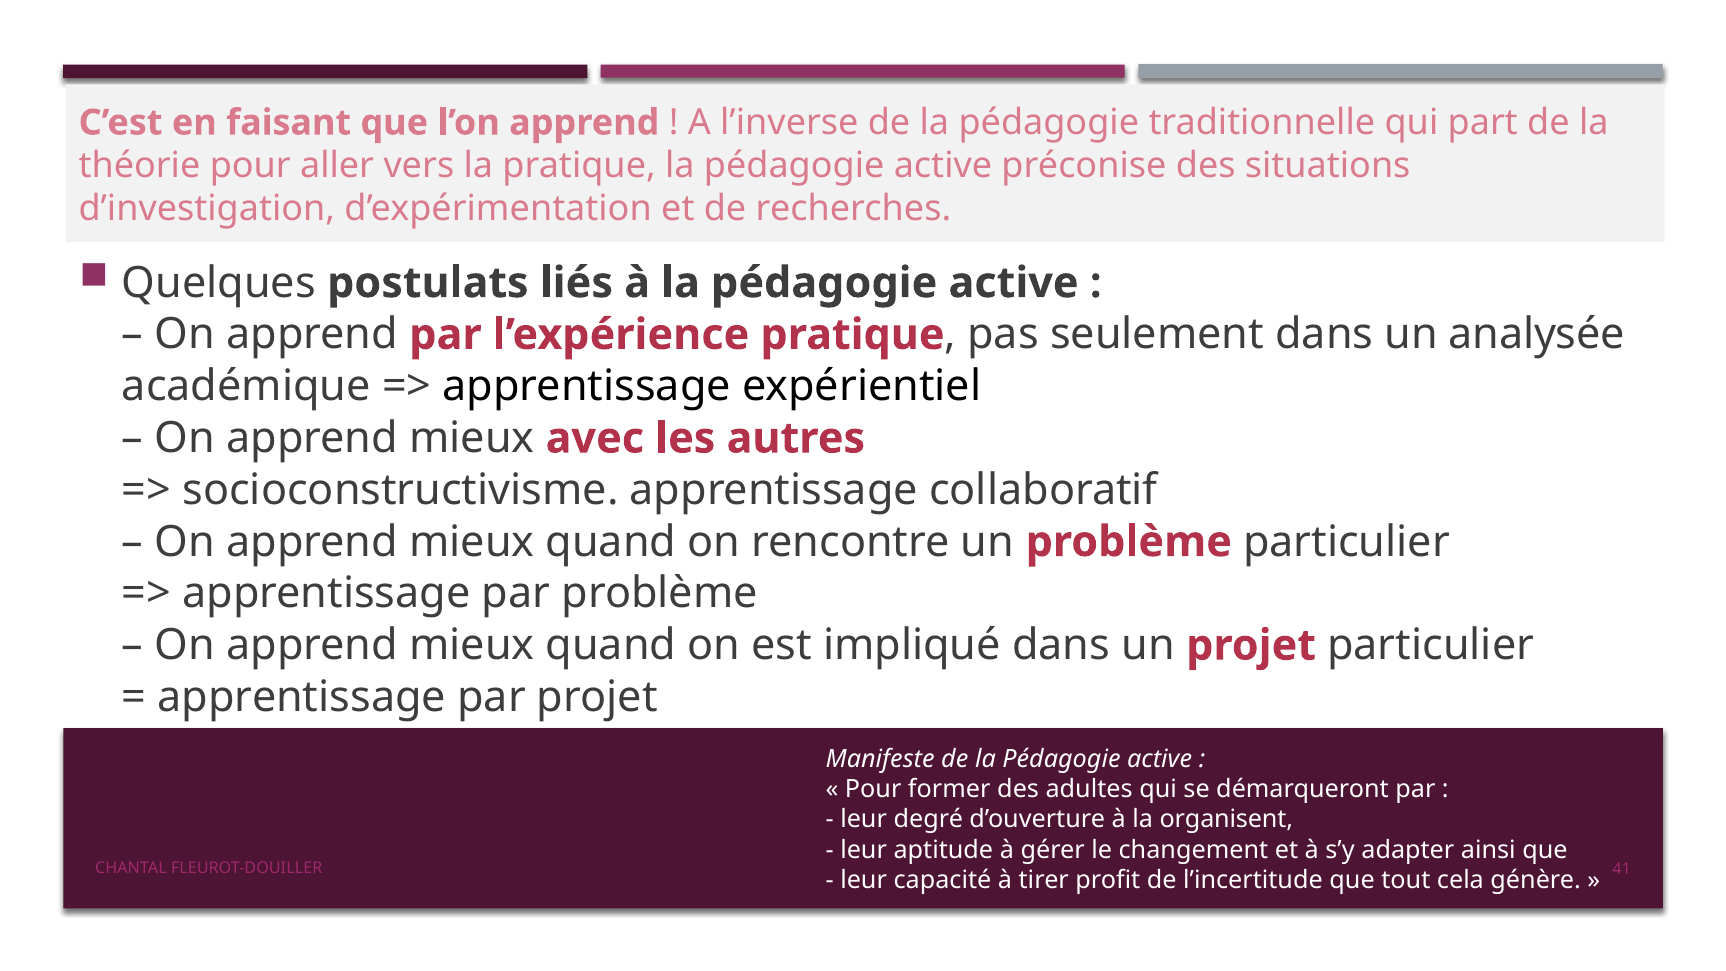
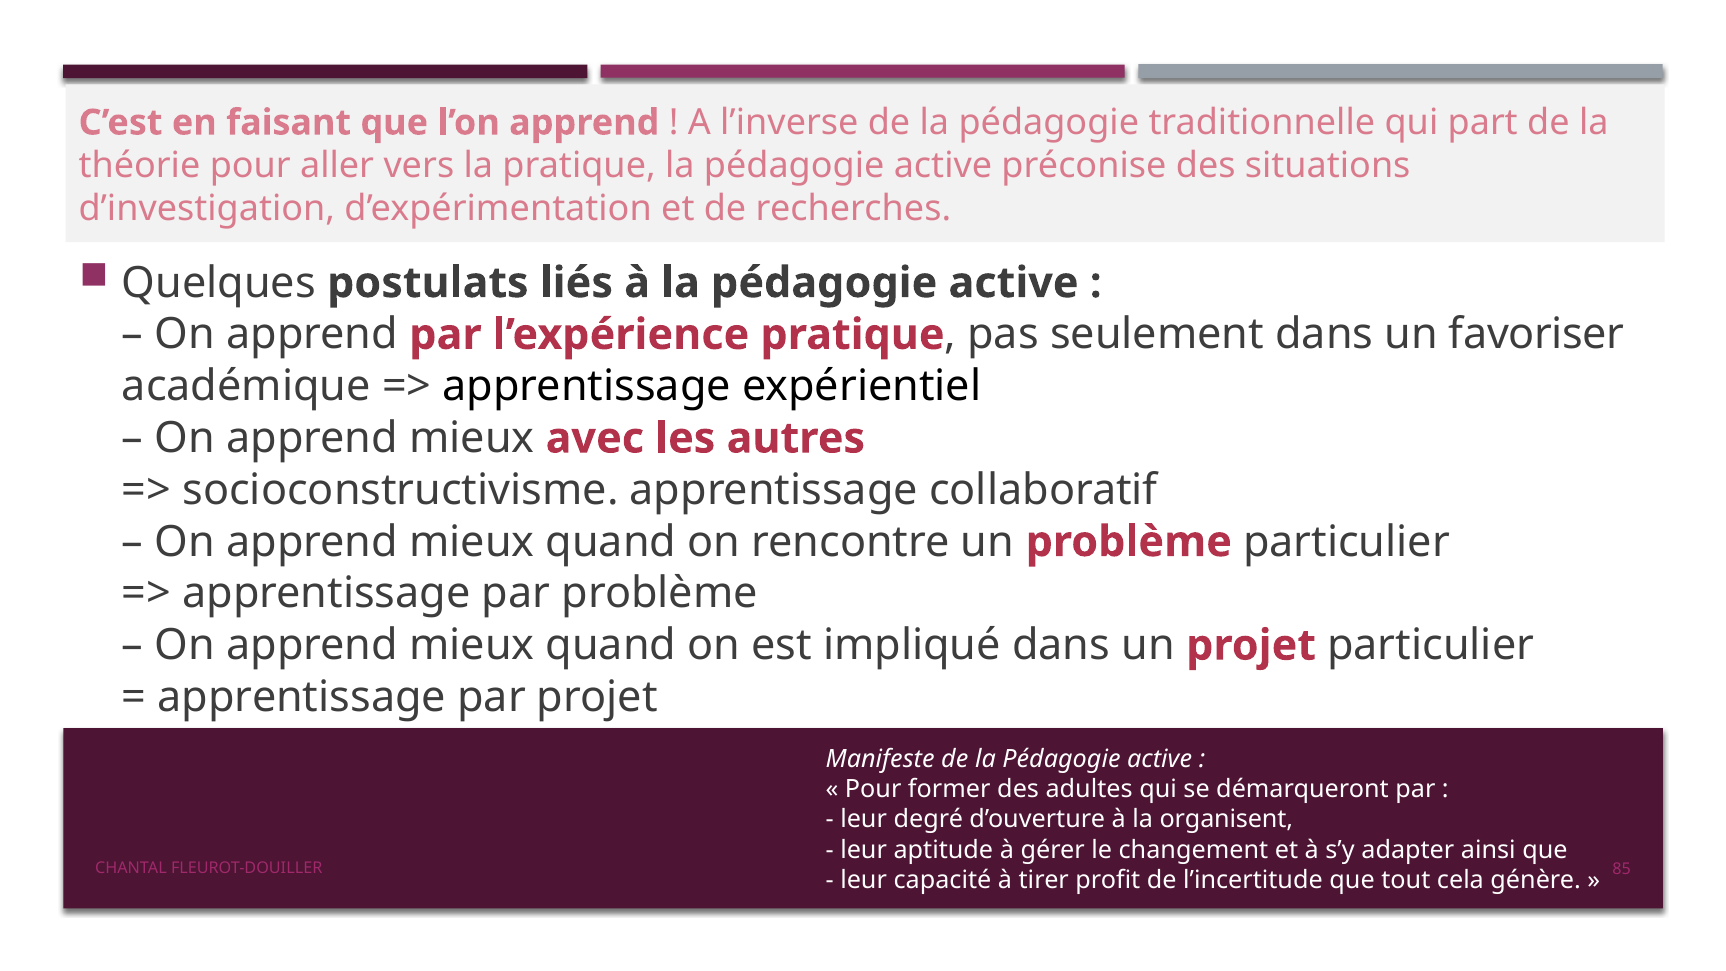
analysée: analysée -> favoriser (1537, 335)
41: 41 -> 85 (1622, 869)
